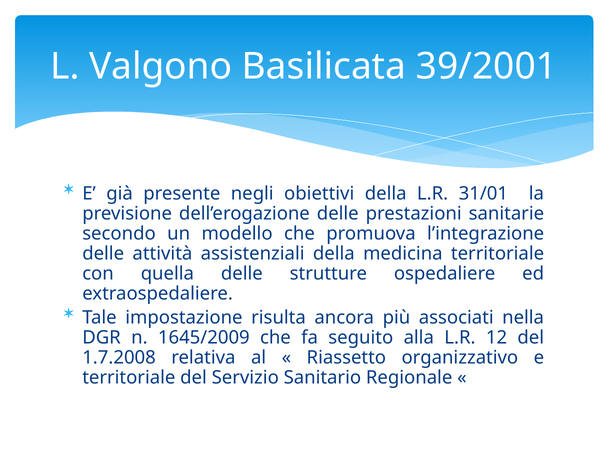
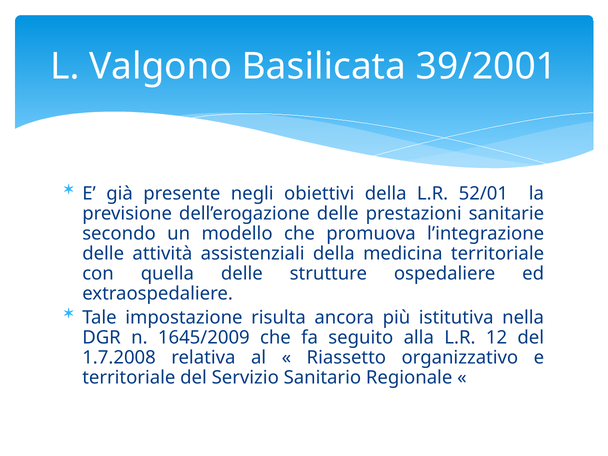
31/01: 31/01 -> 52/01 (483, 193)
associati: associati -> istitutiva (456, 317)
